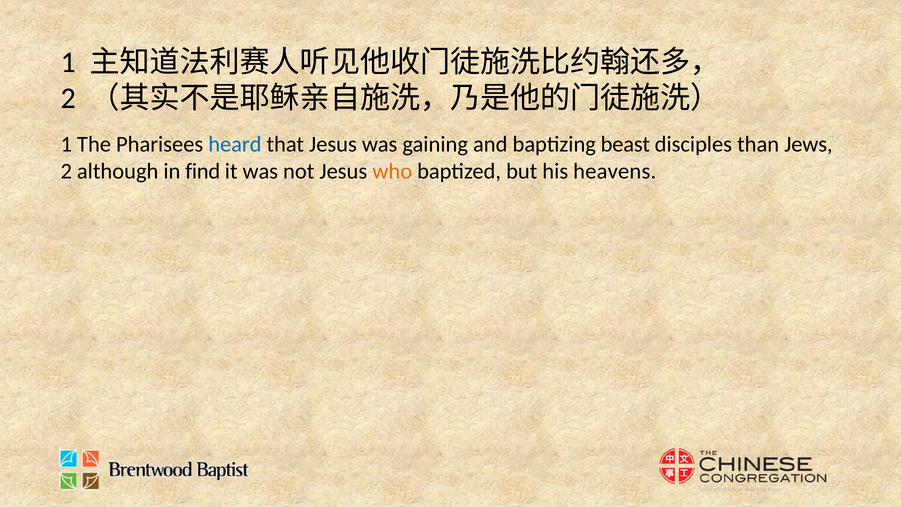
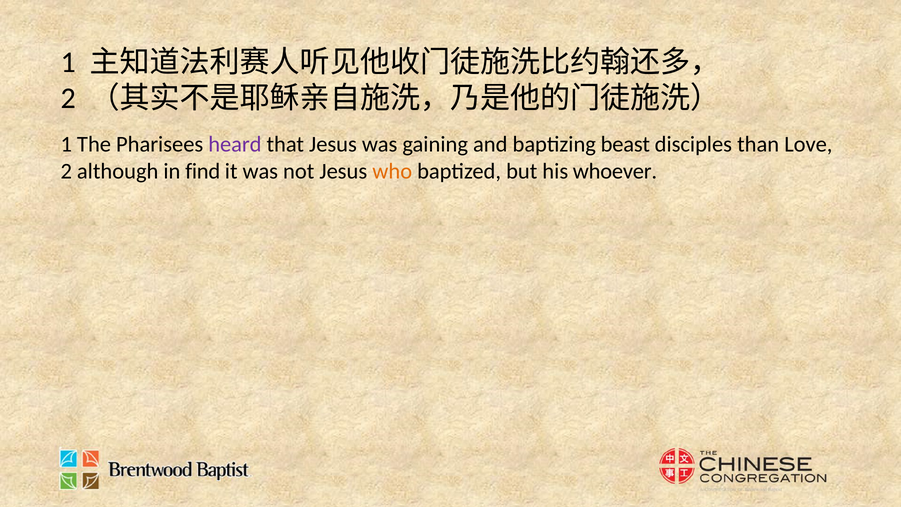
heard colour: blue -> purple (235, 144)
Jews: Jews -> Love (808, 144)
heavens: heavens -> whoever (615, 171)
